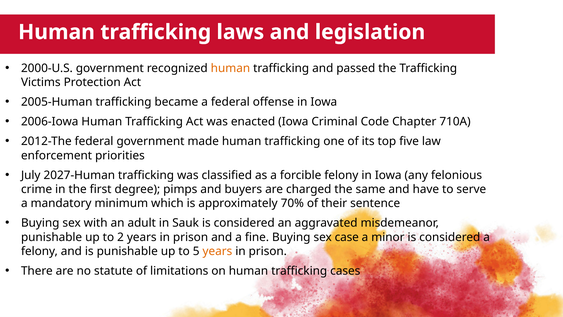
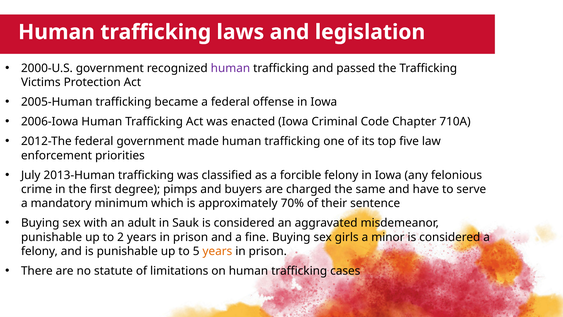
human colour: orange -> purple (230, 68)
2027-Human: 2027-Human -> 2013-Human (79, 175)
case: case -> girls (347, 237)
